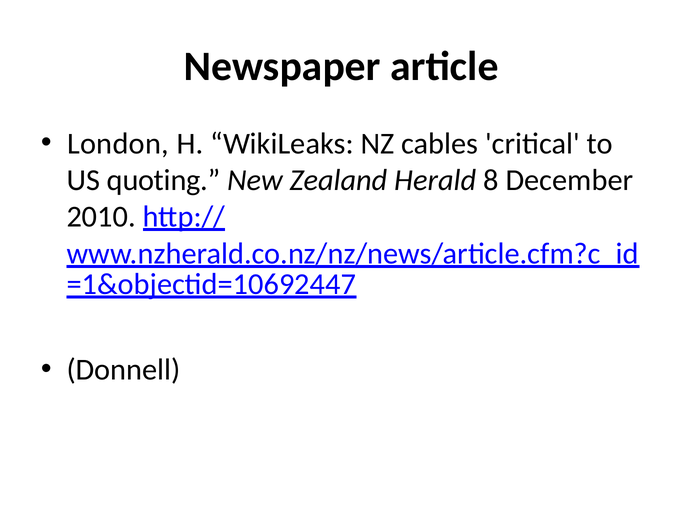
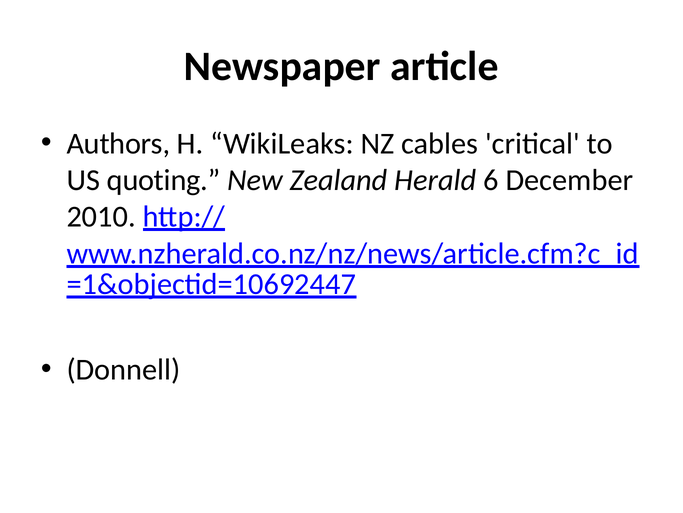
London: London -> Authors (118, 143)
8: 8 -> 6 (491, 180)
